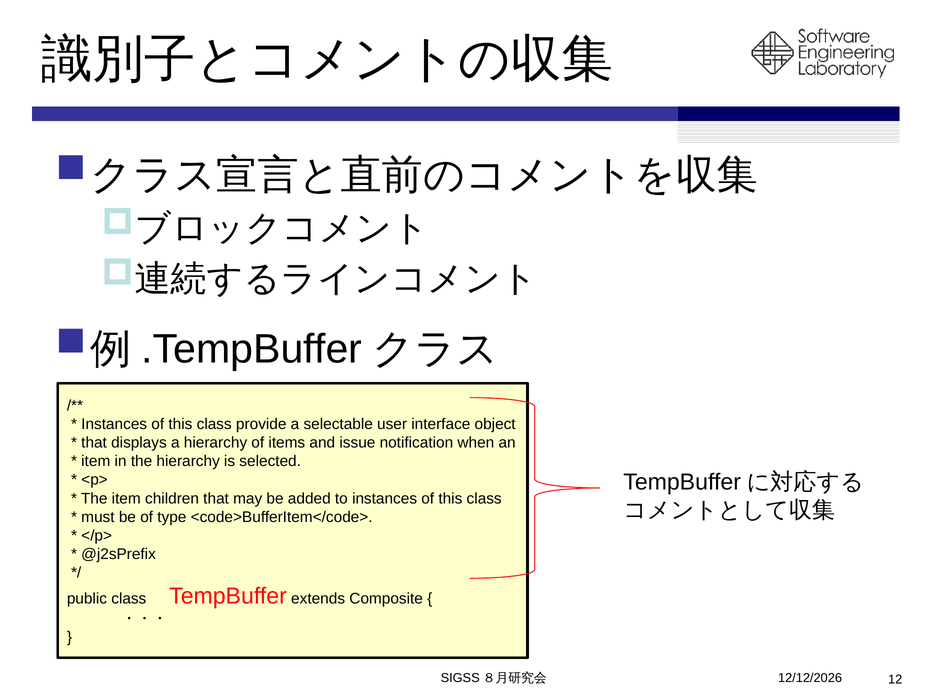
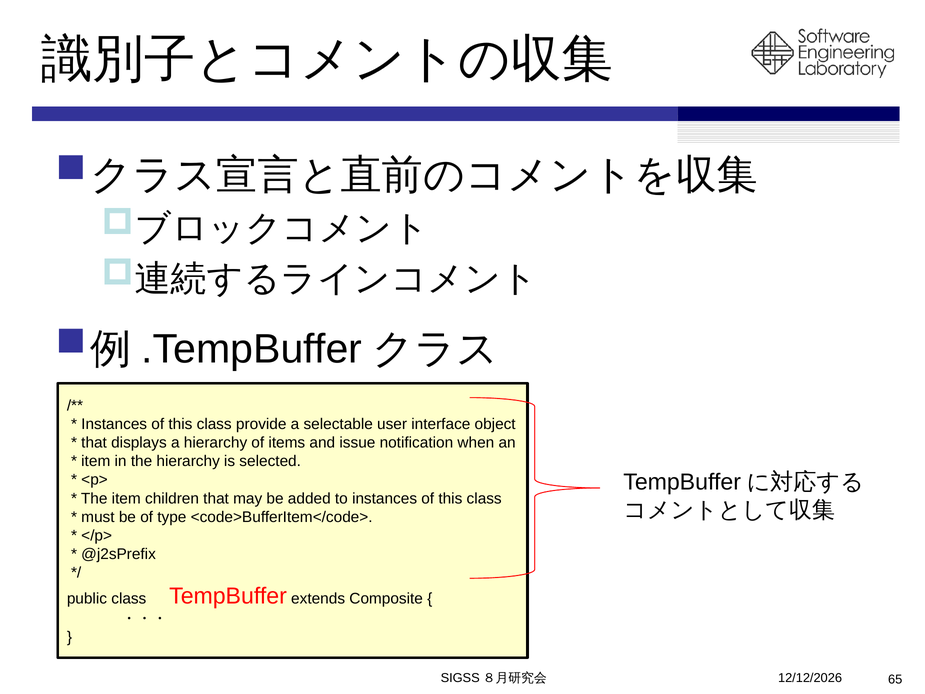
12: 12 -> 65 (895, 679)
